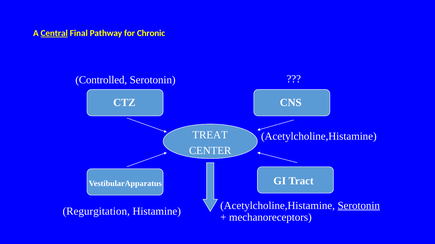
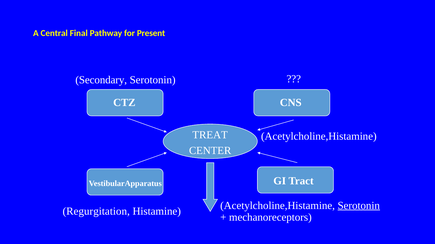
Central underline: present -> none (54, 33)
Chronic: Chronic -> Present (151, 33)
Controlled: Controlled -> Secondary (101, 80)
